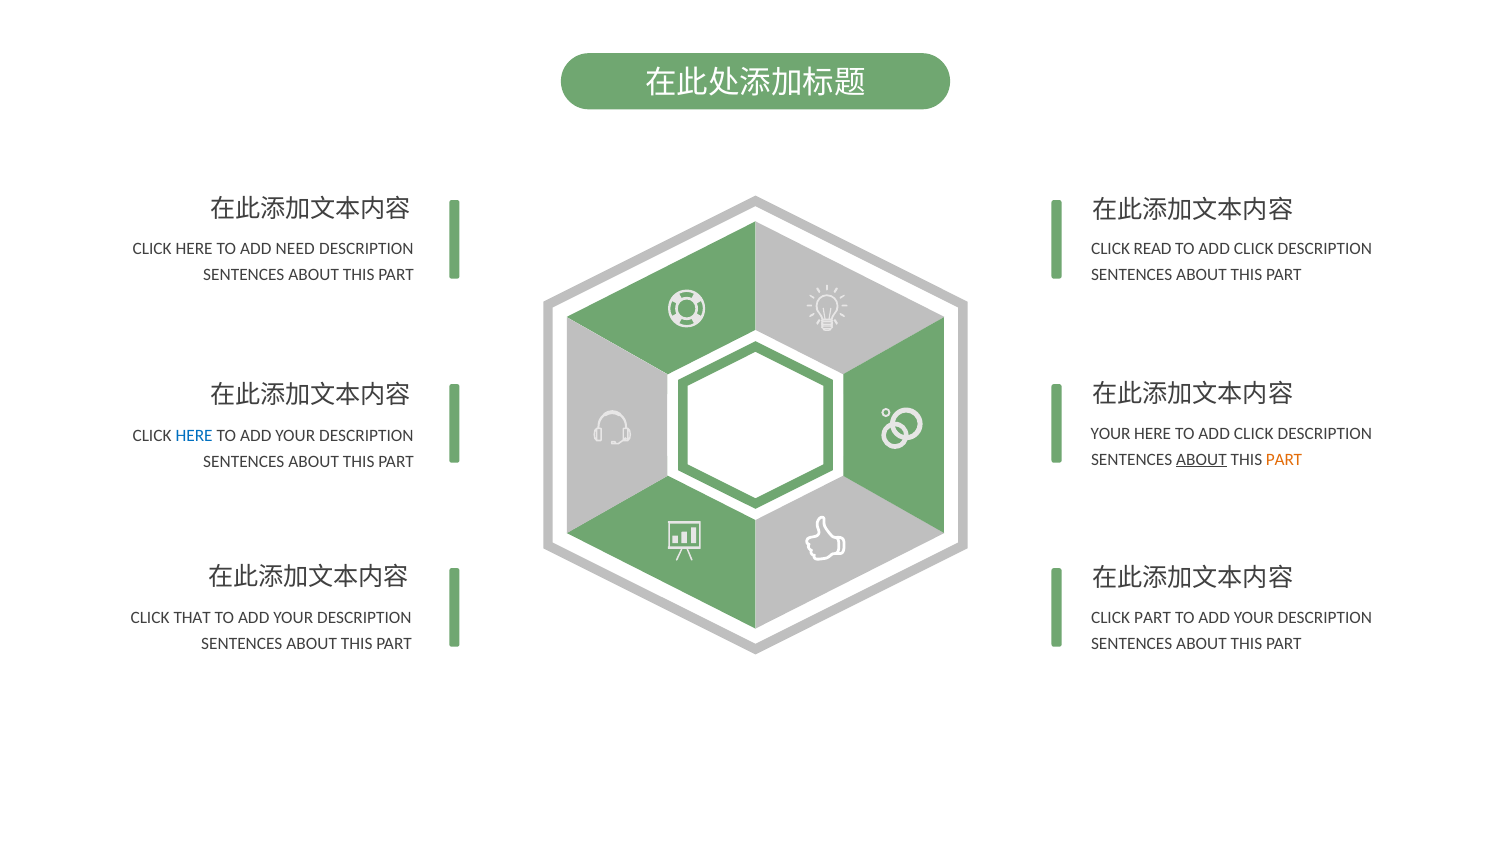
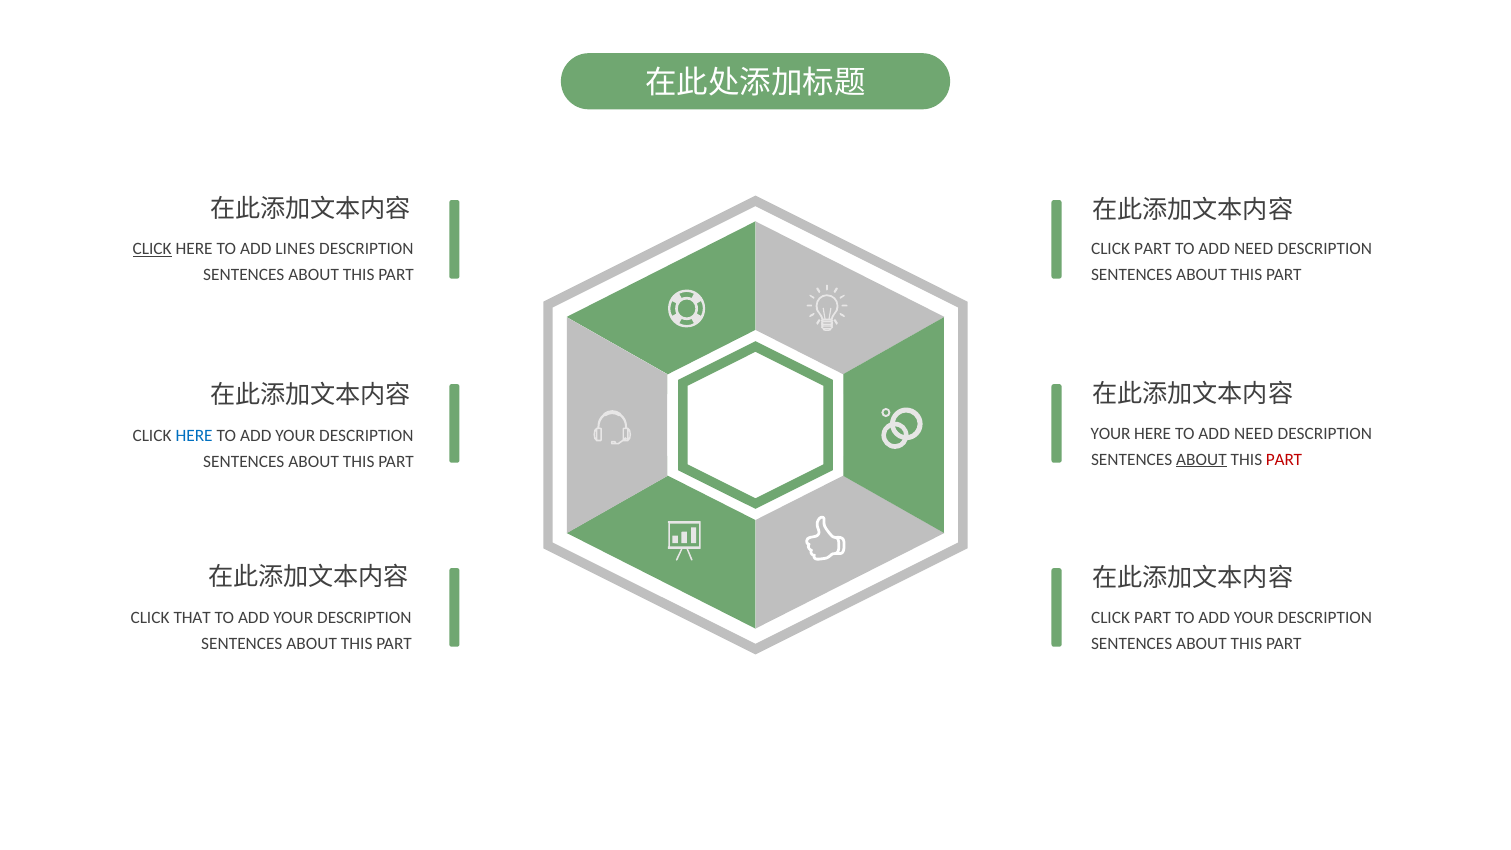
CLICK underline: none -> present (152, 249)
NEED: NEED -> LINES (295, 249)
READ: READ -> PART (1153, 249)
CLICK: CLICK -> NEED (1254, 249)
HERE TO ADD CLICK: CLICK -> NEED (1254, 433)
PART colour: orange -> red (1284, 459)
